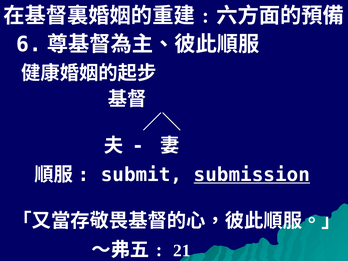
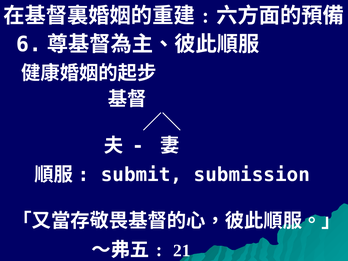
submission underline: present -> none (252, 175)
